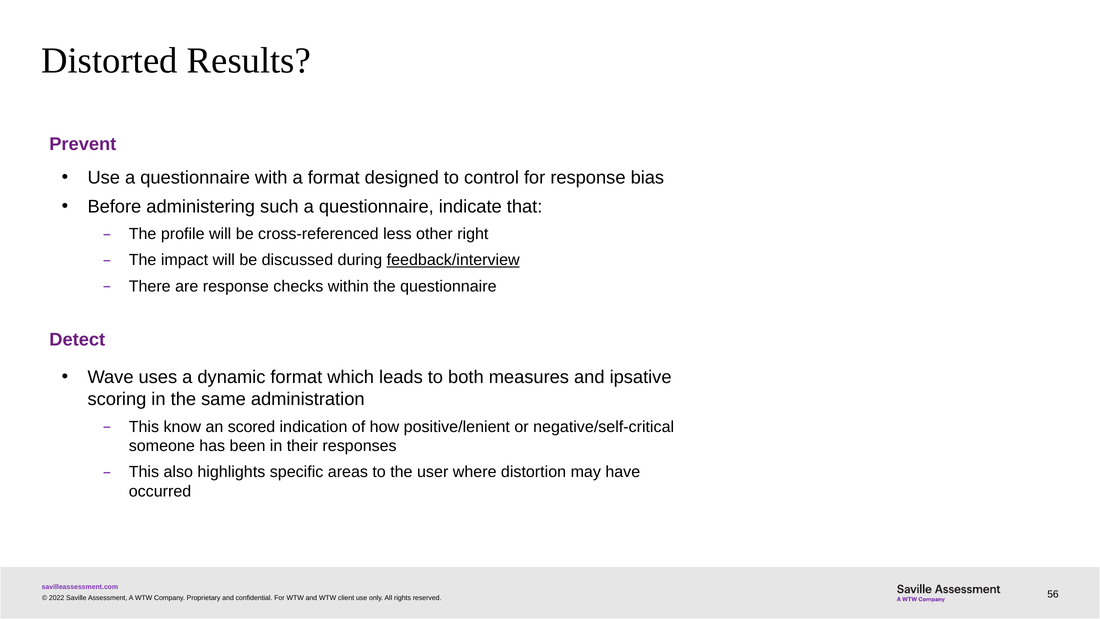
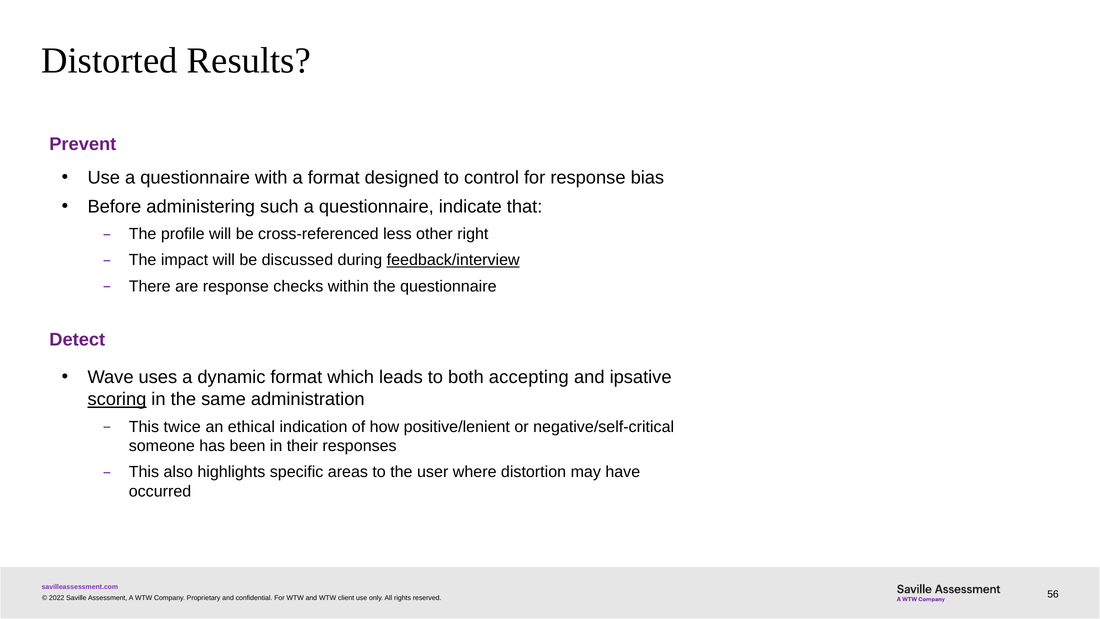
measures: measures -> accepting (529, 377)
scoring underline: none -> present (117, 399)
know: know -> twice (182, 427)
scored: scored -> ethical (251, 427)
